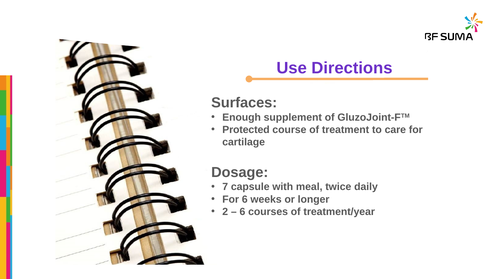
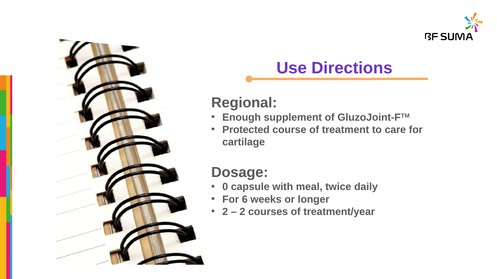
Surfaces: Surfaces -> Regional (244, 103)
7: 7 -> 0 (225, 187)
6: 6 -> 2 (242, 212)
